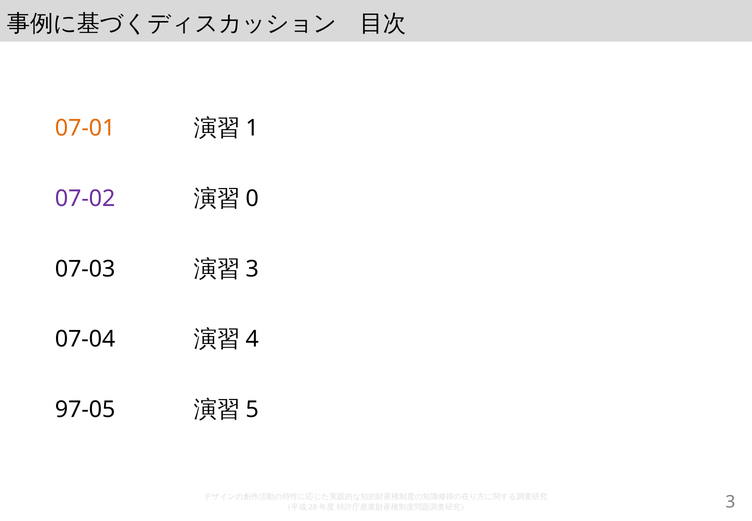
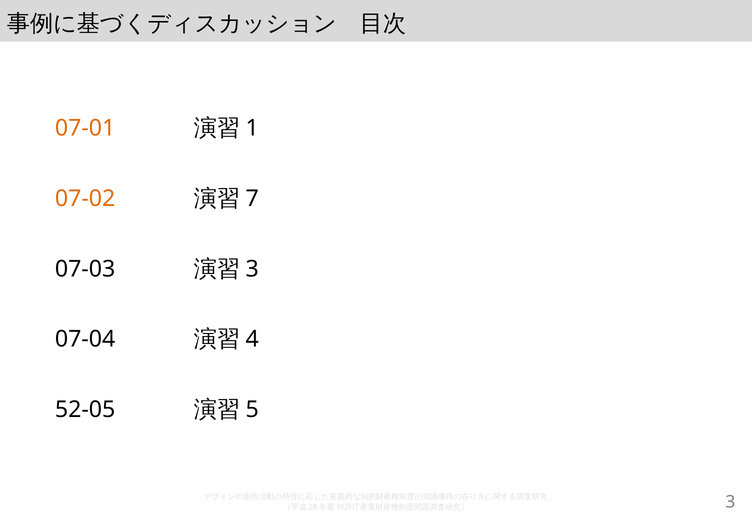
07-02 colour: purple -> orange (85, 198)
0: 0 -> 7 (252, 198)
97-05: 97-05 -> 52-05 (85, 409)
